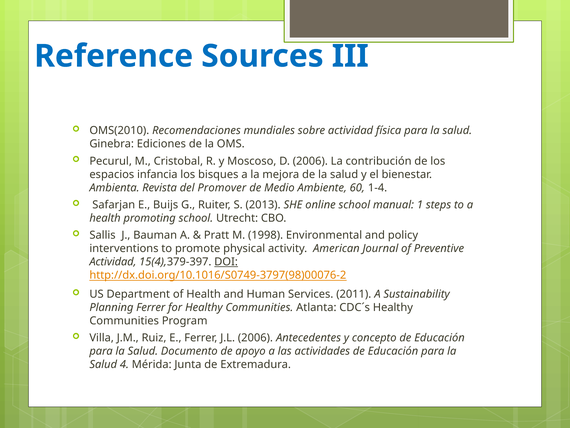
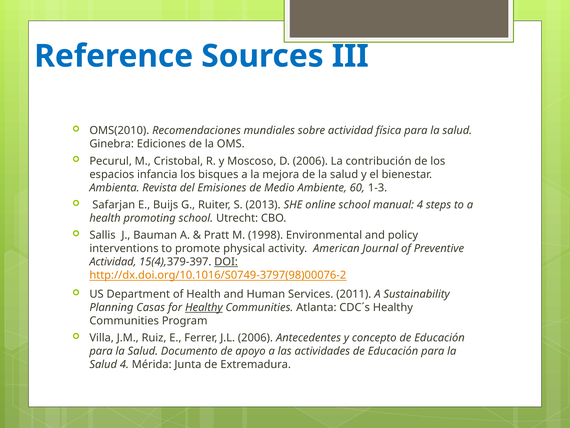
Promover: Promover -> Emisiones (222, 188)
1-4: 1-4 -> 1-3 (378, 188)
manual 1: 1 -> 4 (420, 205)
Planning Ferrer: Ferrer -> Casas (151, 307)
Healthy underline: none -> present (204, 307)
